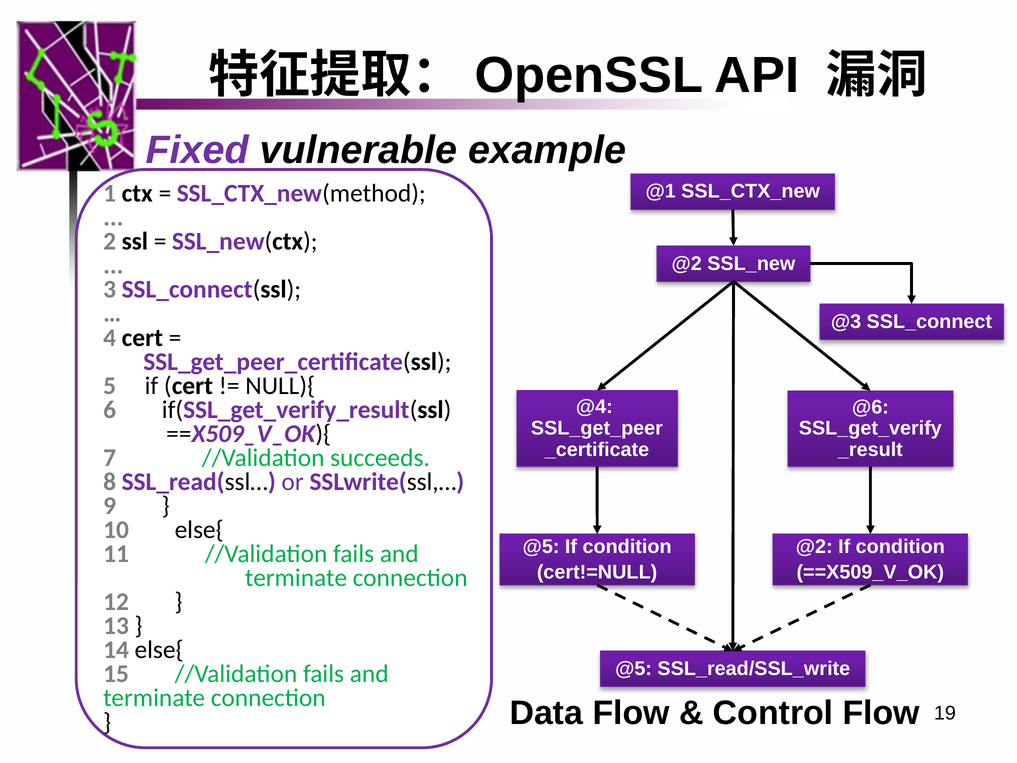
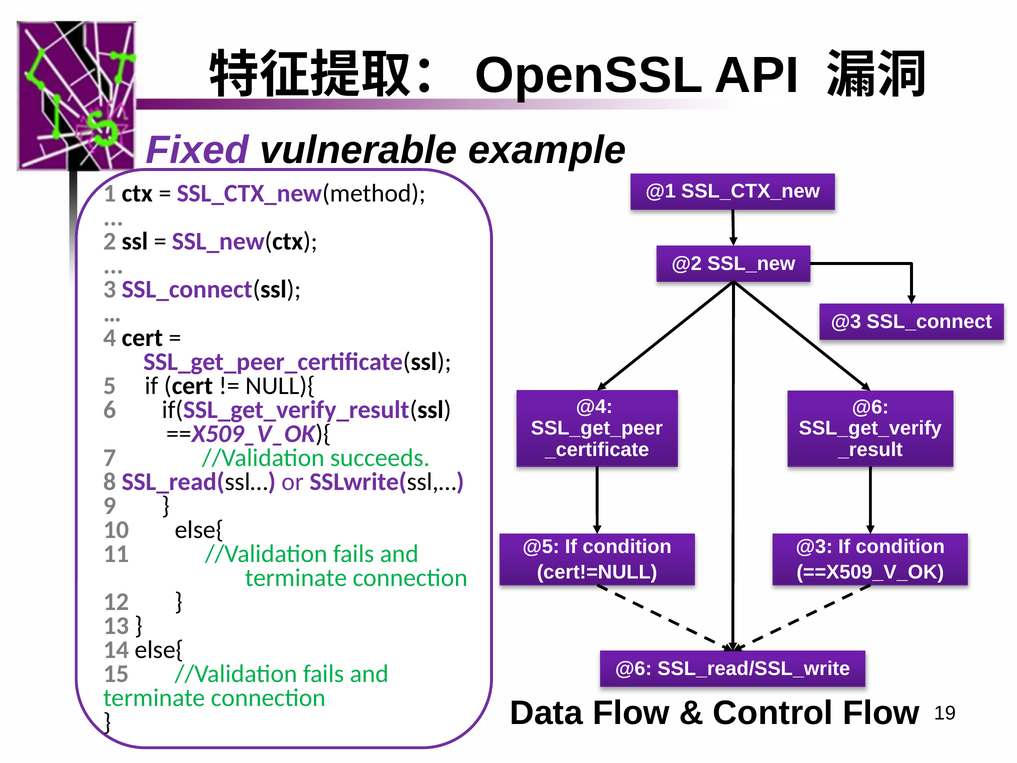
@2: @2 -> @3 (814, 546)
@5: @5 -> @6 (634, 669)
